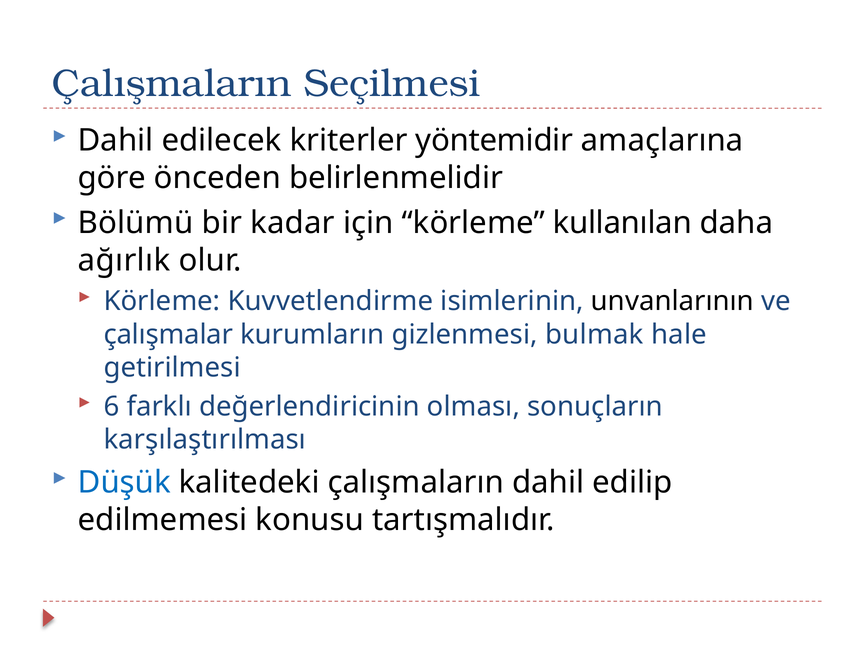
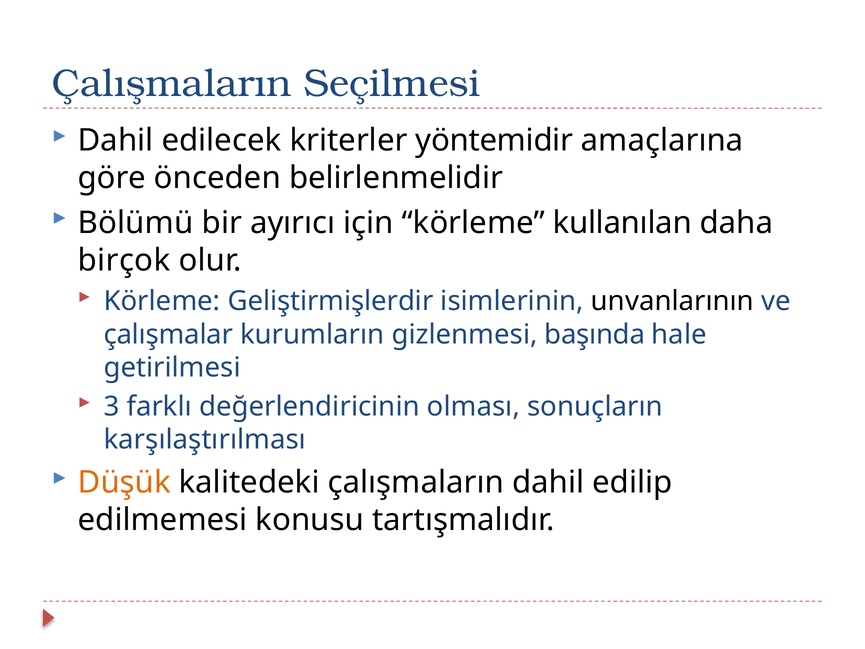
kadar: kadar -> ayırıcı (293, 223)
ağırlık: ağırlık -> birçok (124, 260)
Kuvvetlendirme: Kuvvetlendirme -> Geliştirmişlerdir (331, 301)
bulmak: bulmak -> başında (595, 334)
6: 6 -> 3 (112, 407)
Düşük colour: blue -> orange (124, 482)
